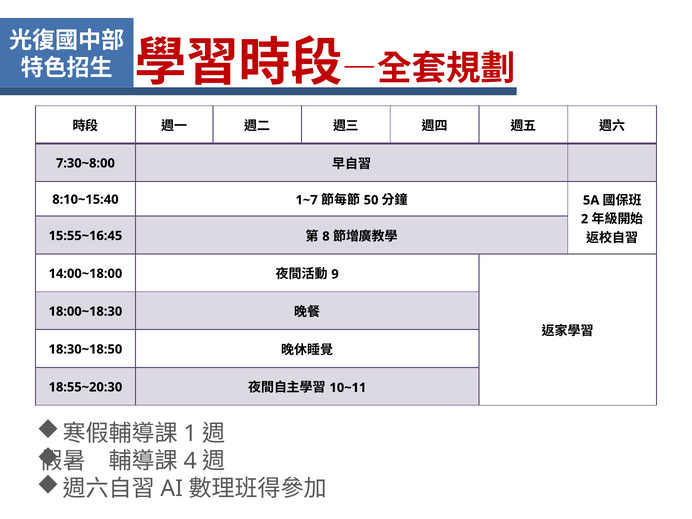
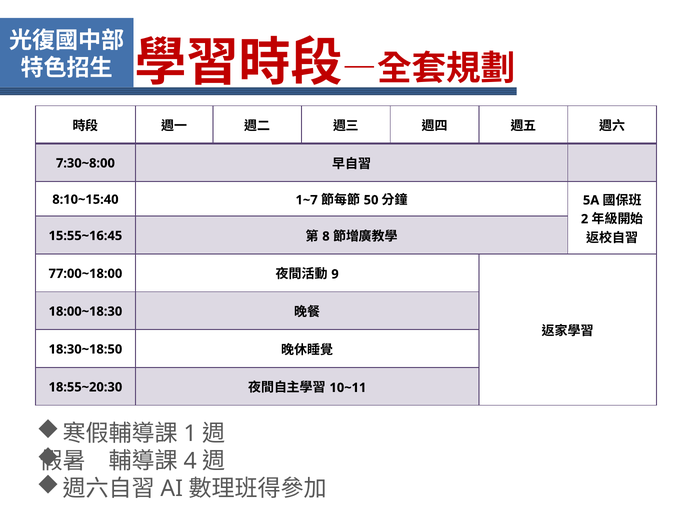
14:00~18:00: 14:00~18:00 -> 77:00~18:00 (85, 274)
